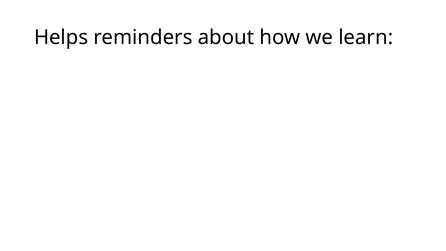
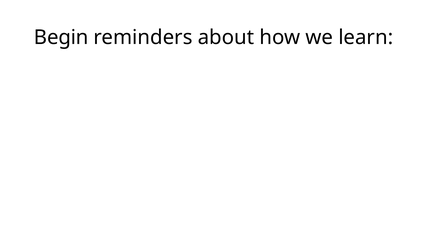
Helps: Helps -> Begin (61, 37)
